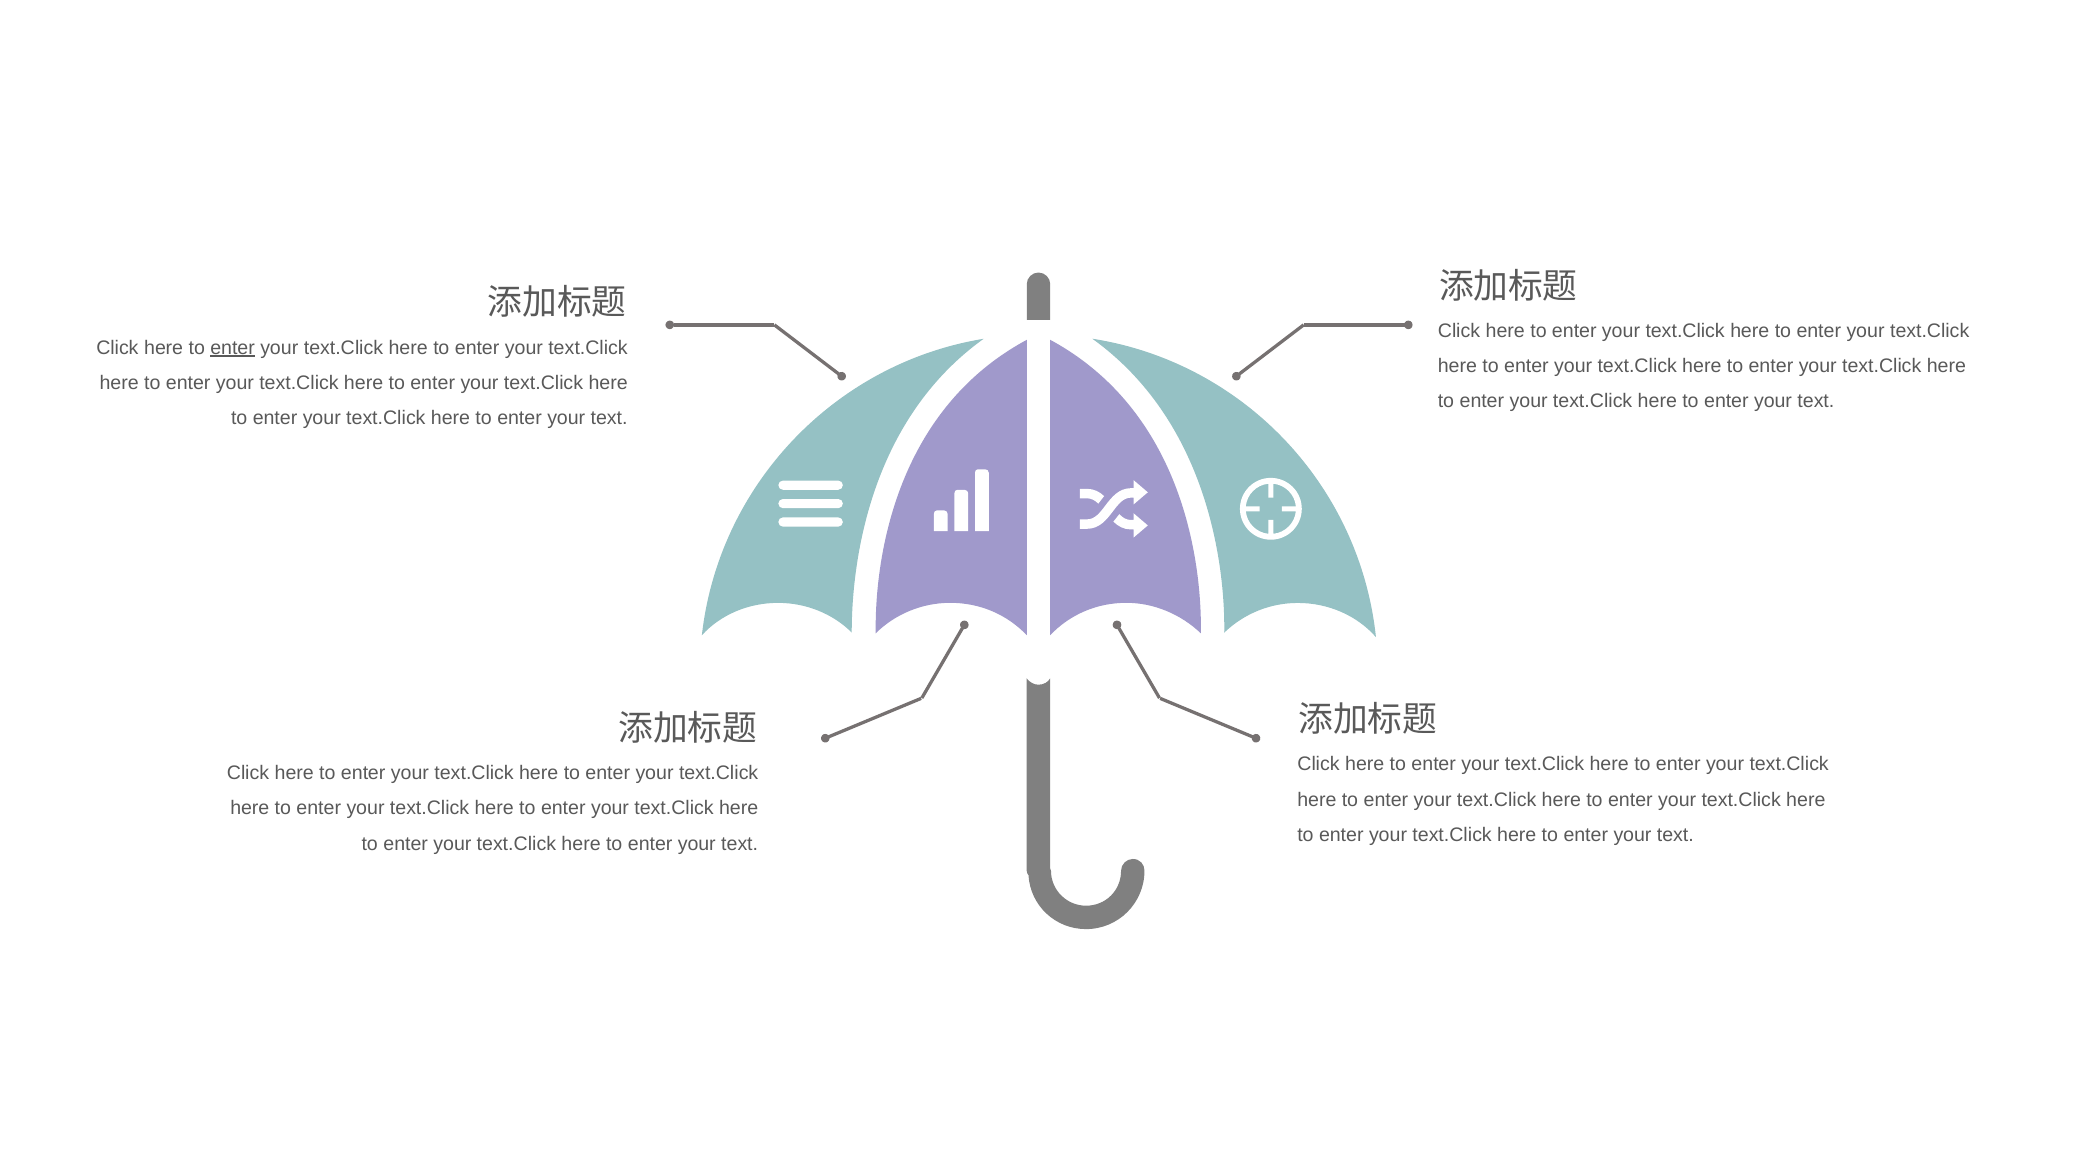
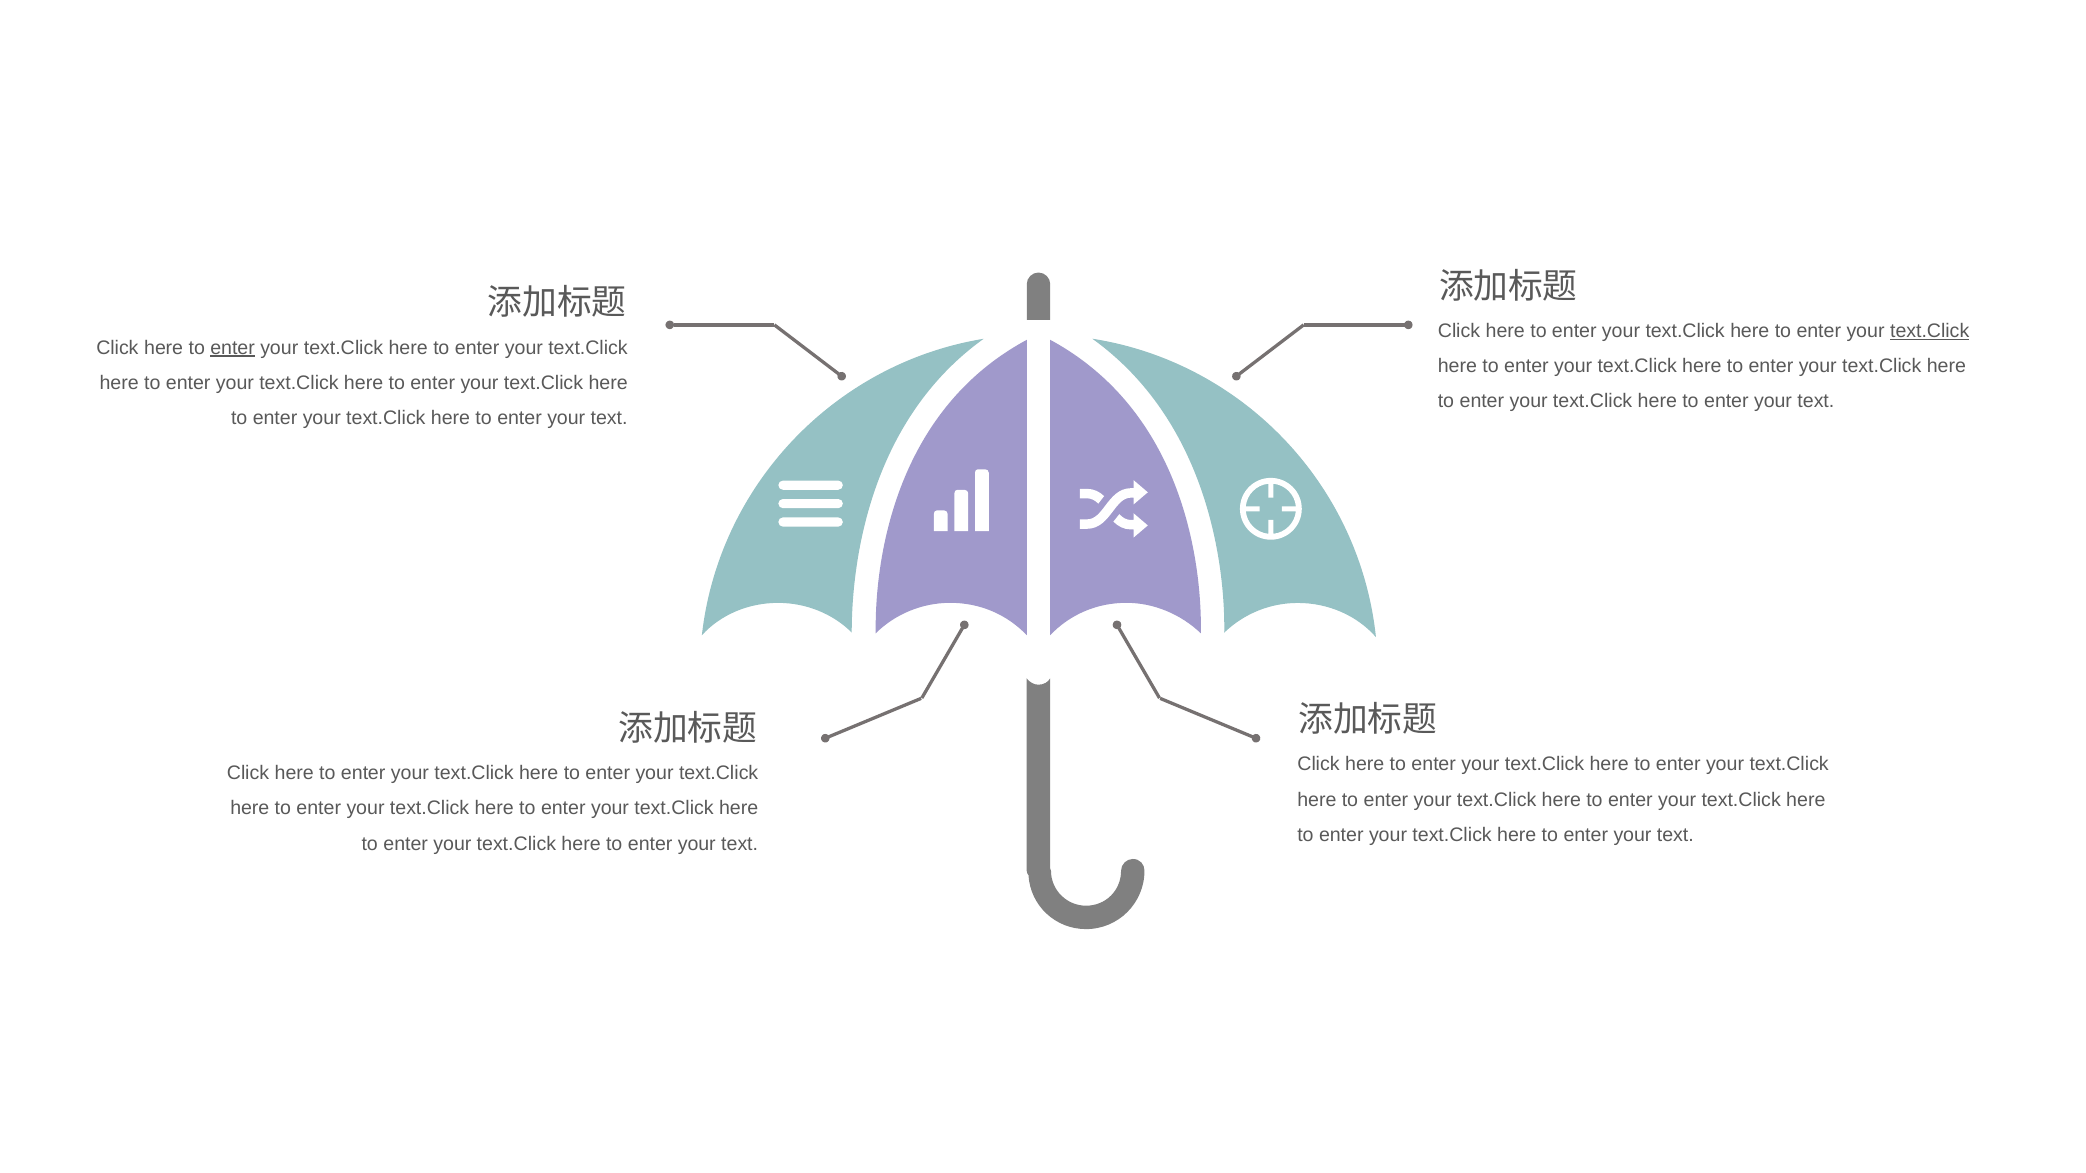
text.Click underline: none -> present (1930, 331)
